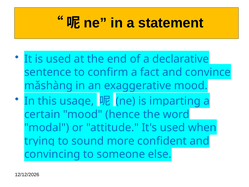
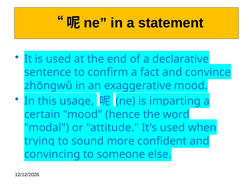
mǎshàng: mǎshàng -> zhōngwǔ (48, 85)
